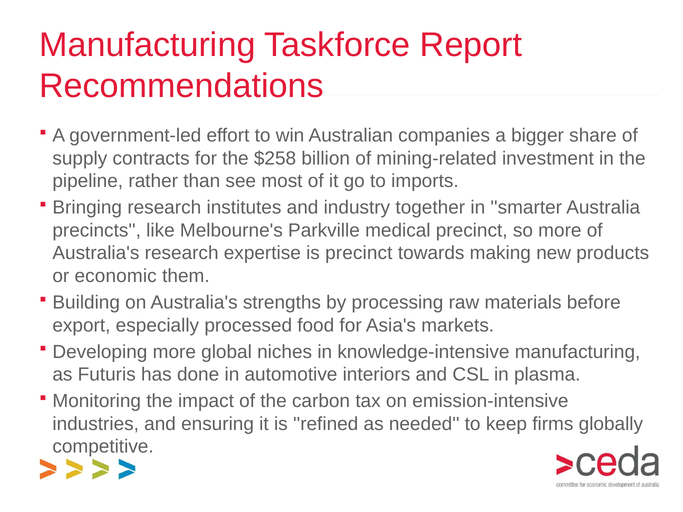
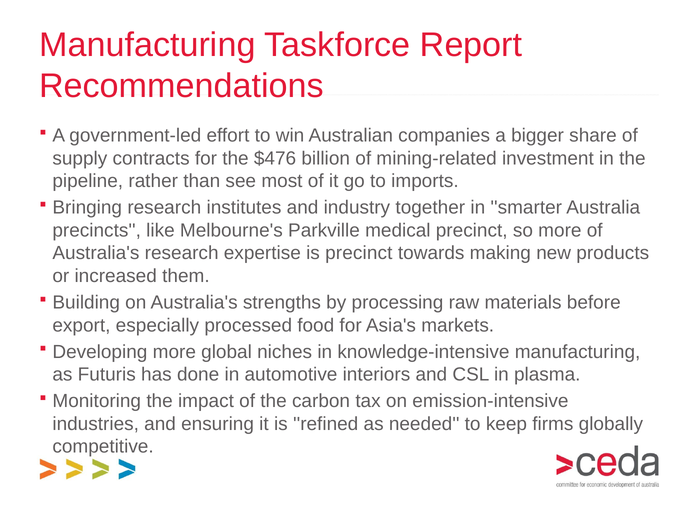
$258: $258 -> $476 (275, 158)
economic: economic -> increased (116, 276)
